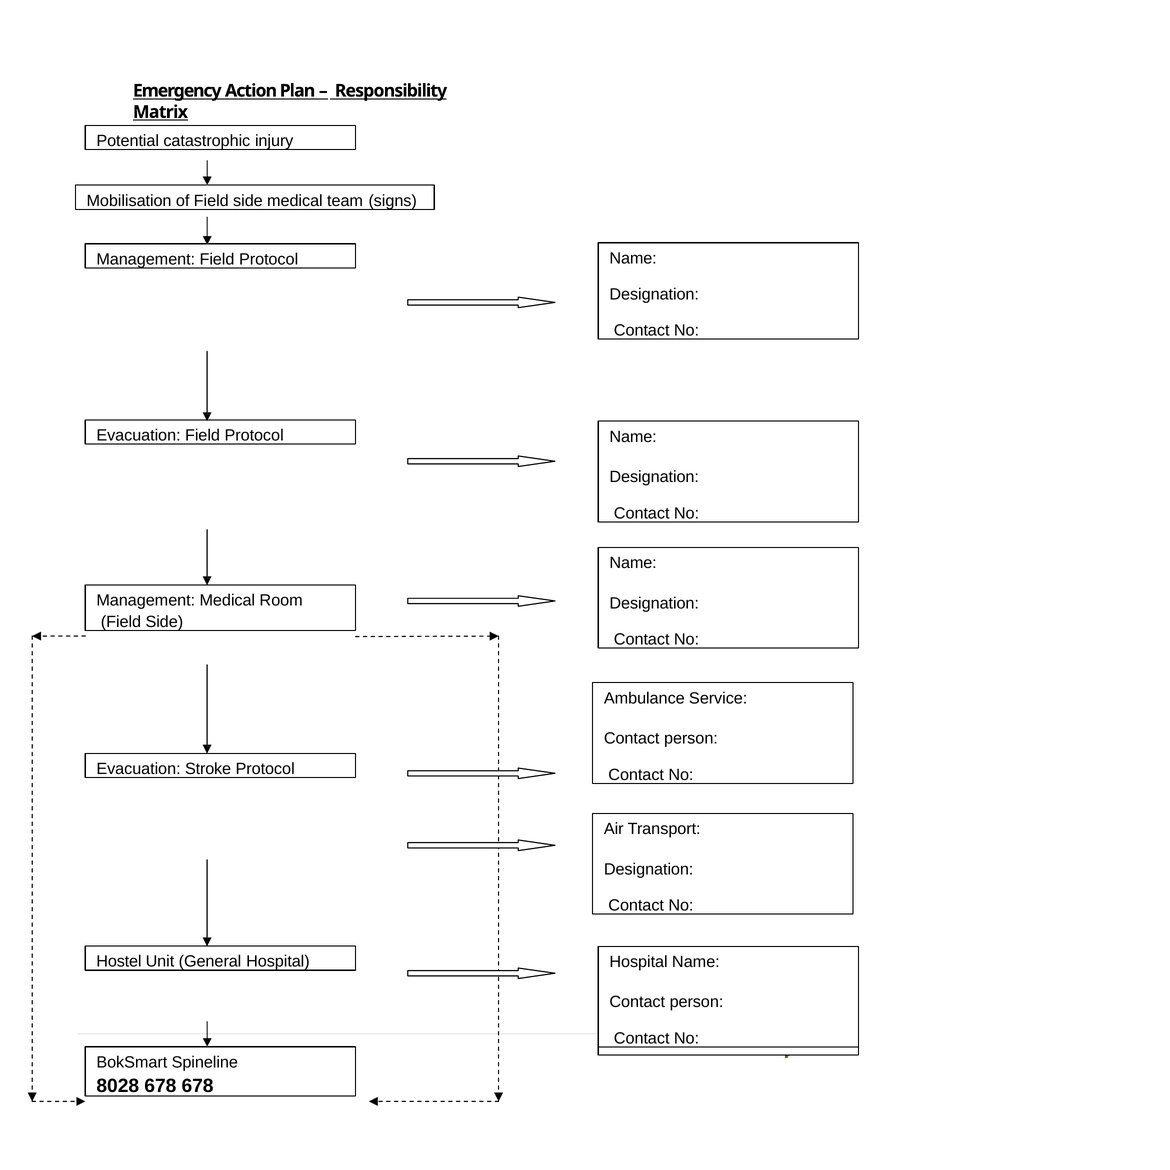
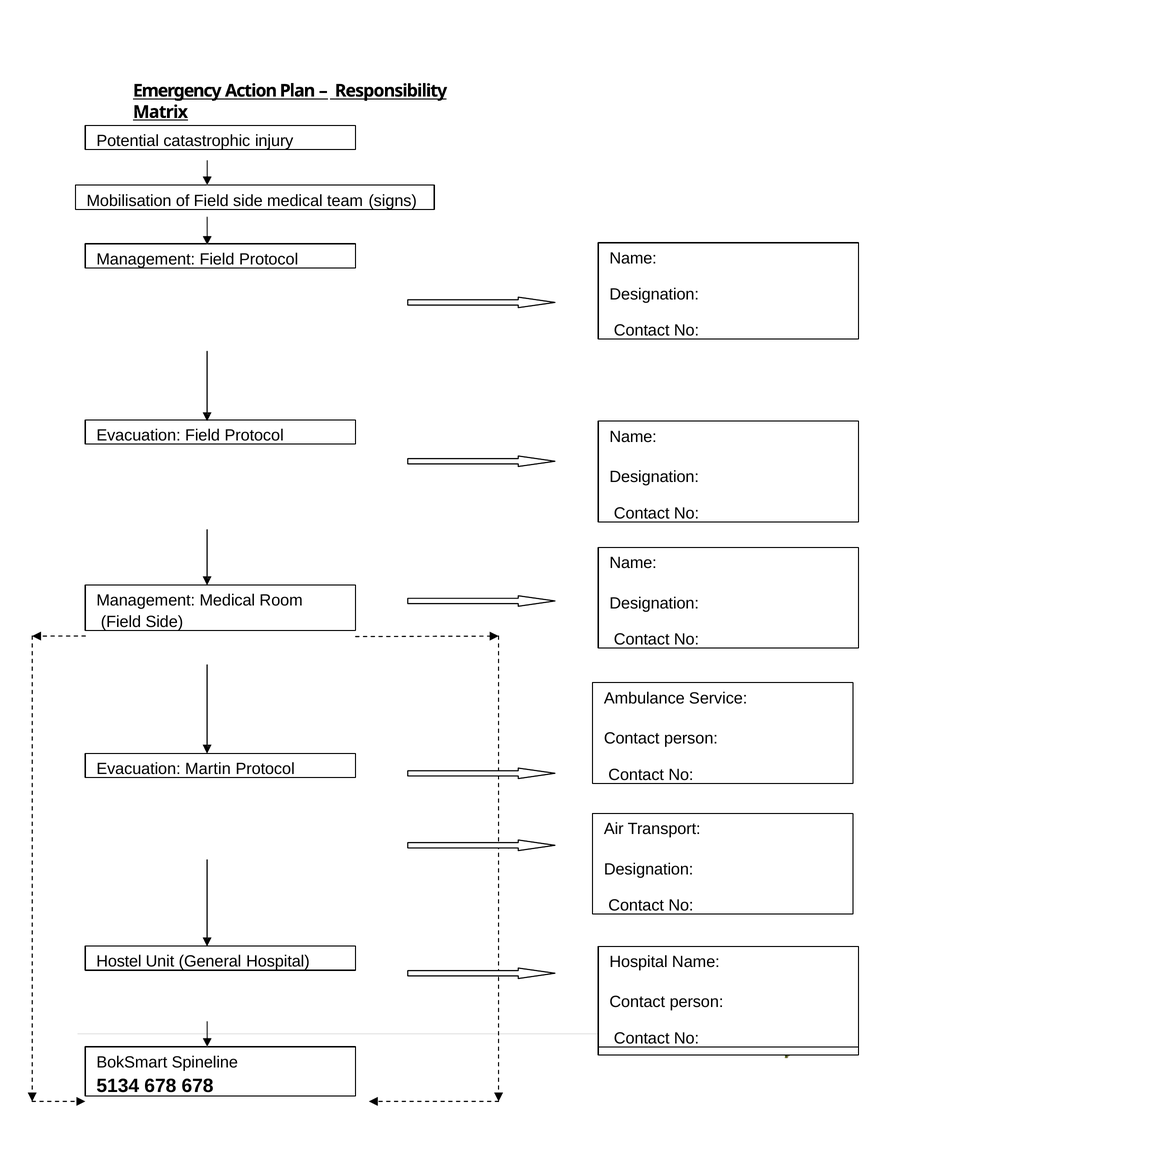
Stroke: Stroke -> Martin (208, 769)
8028: 8028 -> 5134 (118, 1086)
